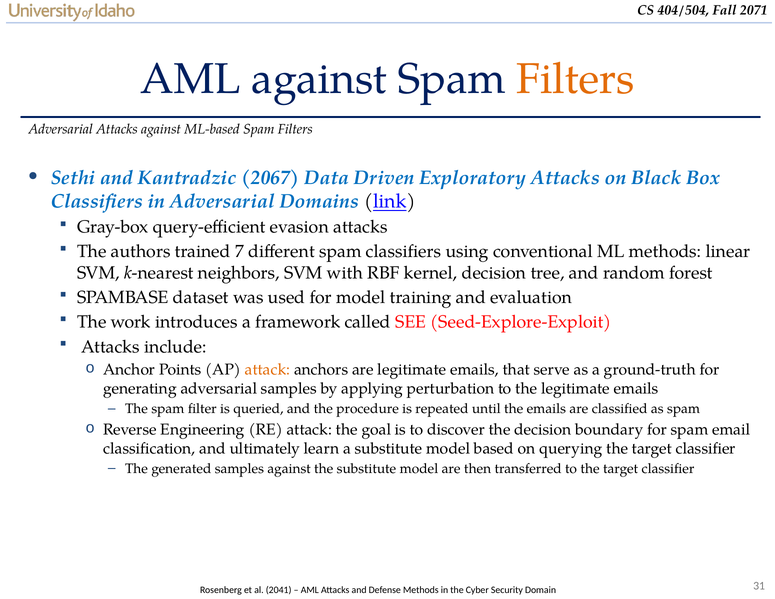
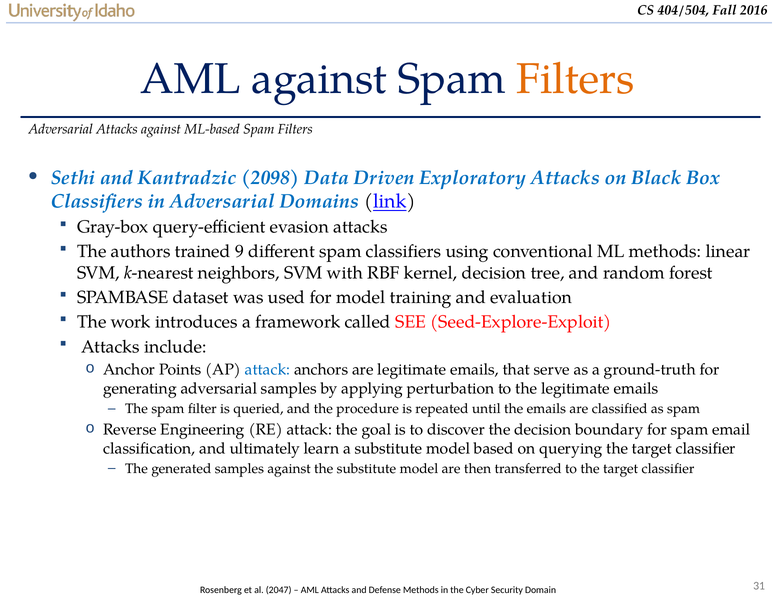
2071: 2071 -> 2016 (754, 10)
2067: 2067 -> 2098 (270, 178)
7: 7 -> 9 (239, 252)
attack colour: orange -> blue (268, 370)
2041: 2041 -> 2047 (279, 590)
